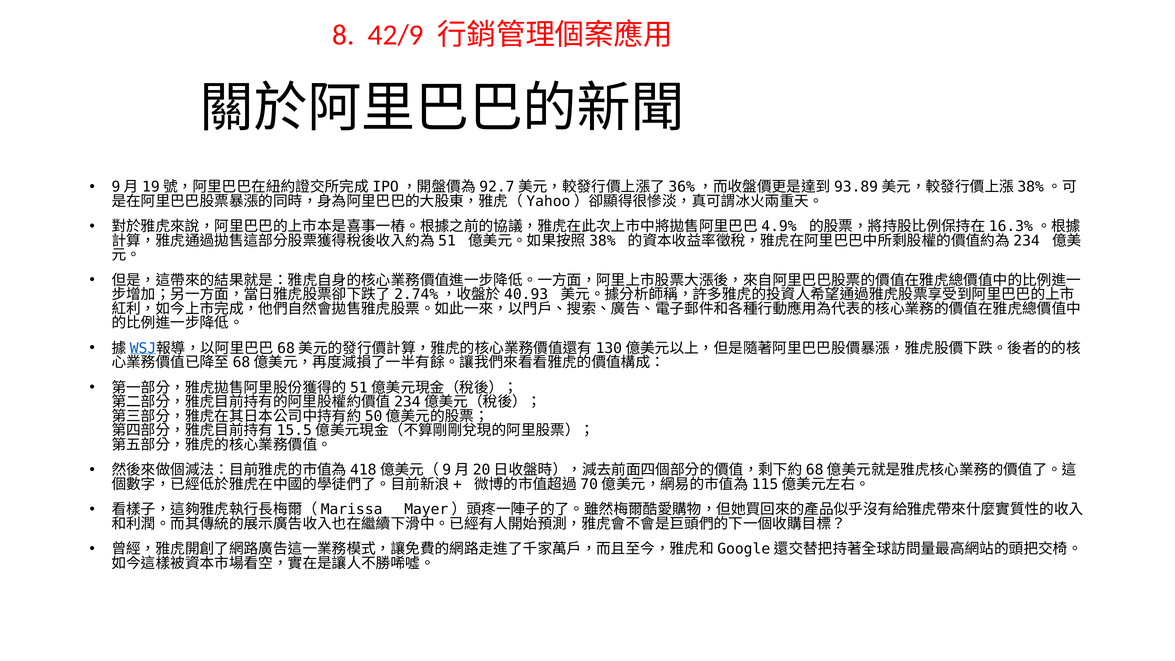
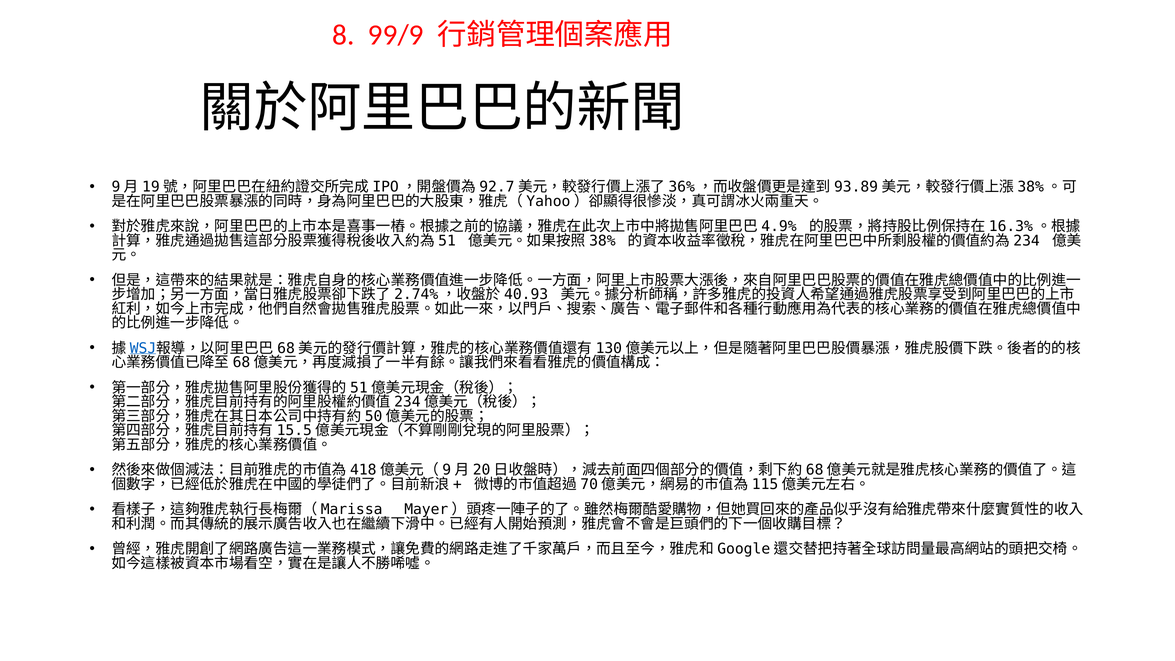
42/9: 42/9 -> 99/9 (396, 35)
